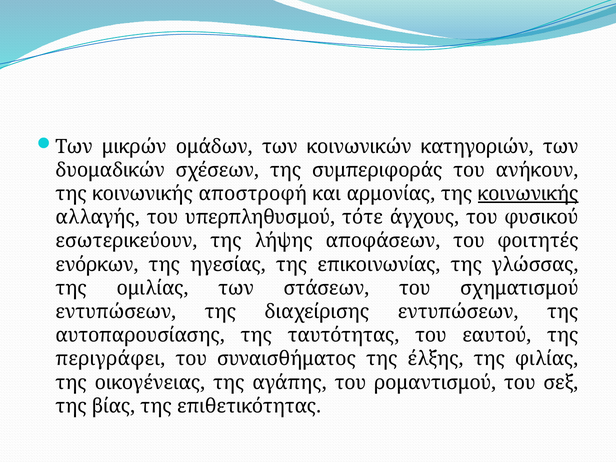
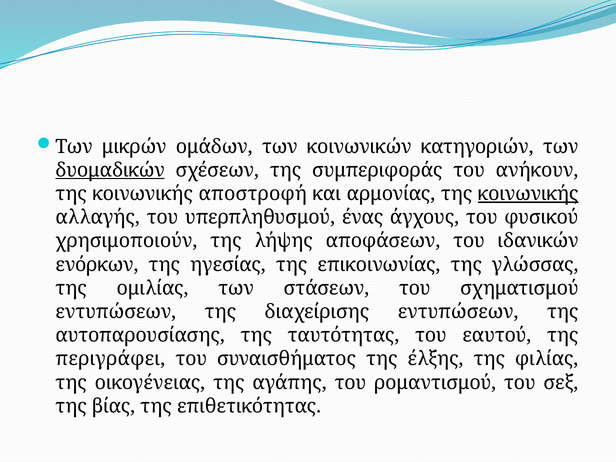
δυομαδικών underline: none -> present (110, 170)
τότε: τότε -> ένας (363, 217)
εσωτερικεύουν: εσωτερικεύουν -> χρησιμοποιούν (126, 241)
φοιτητές: φοιτητές -> ιδανικών (538, 241)
